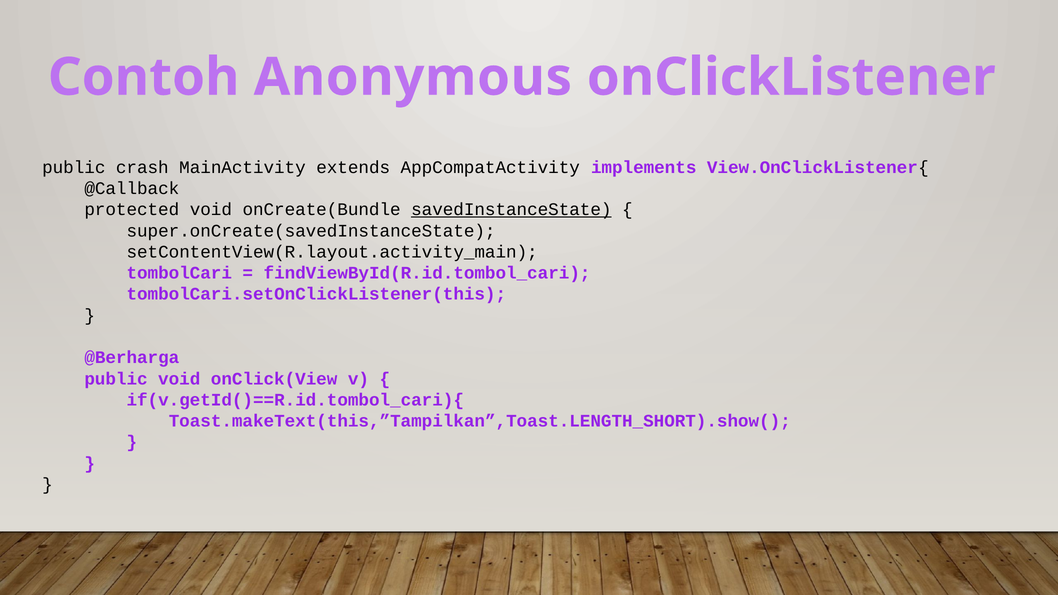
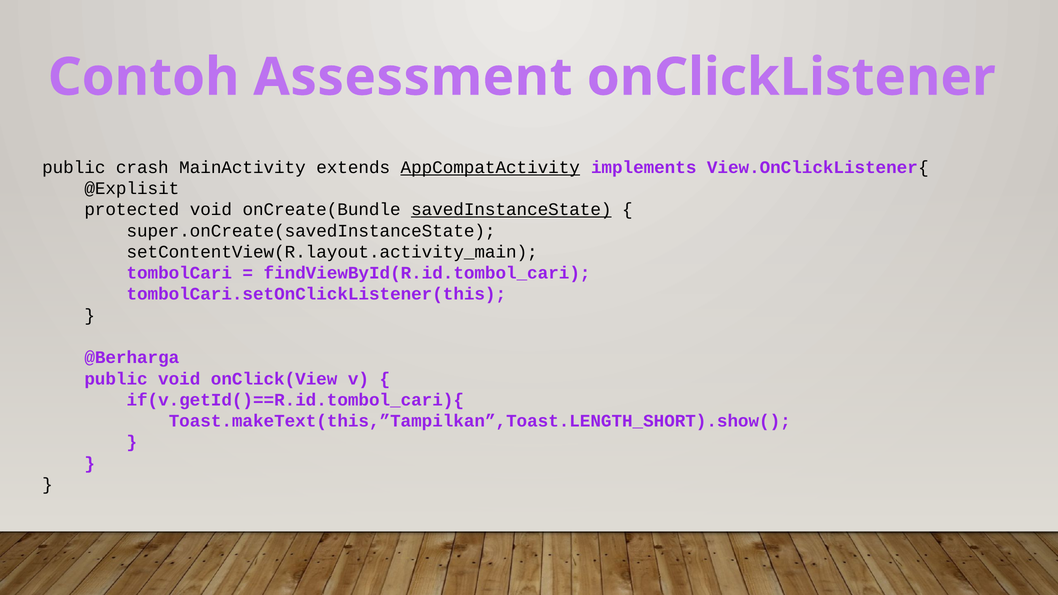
Anonymous: Anonymous -> Assessment (413, 77)
AppCompatActivity underline: none -> present (490, 167)
@Callback: @Callback -> @Explisit (132, 188)
